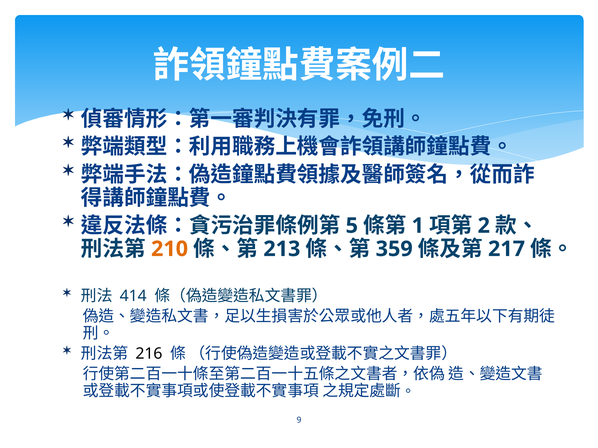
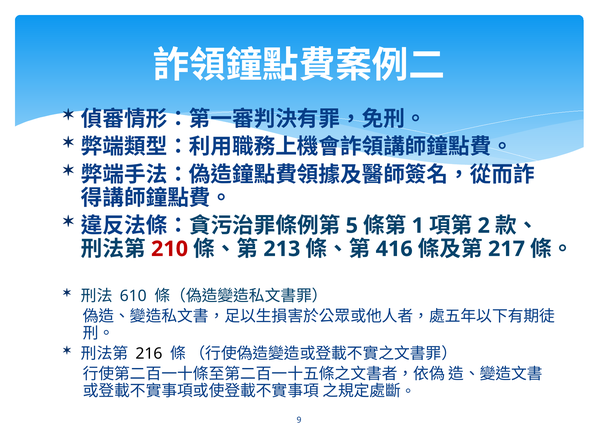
210 colour: orange -> red (170, 249)
359: 359 -> 416 (394, 249)
414: 414 -> 610 (133, 296)
